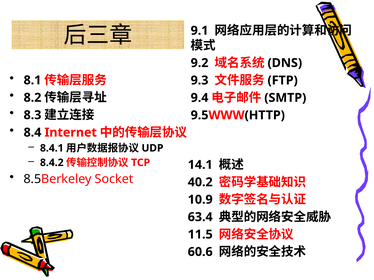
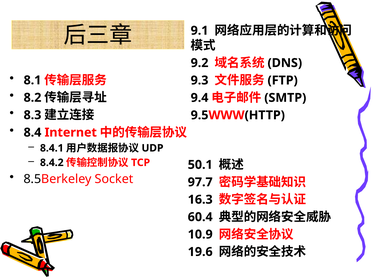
14.1: 14.1 -> 50.1 (200, 165)
40.2: 40.2 -> 97.7 (200, 182)
10.9: 10.9 -> 16.3 (200, 200)
63.4: 63.4 -> 60.4 (200, 217)
11.5: 11.5 -> 10.9 (200, 235)
60.6: 60.6 -> 19.6 (200, 252)
